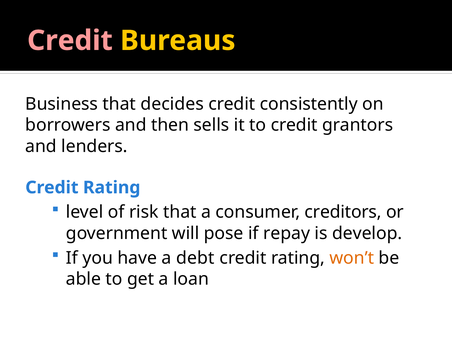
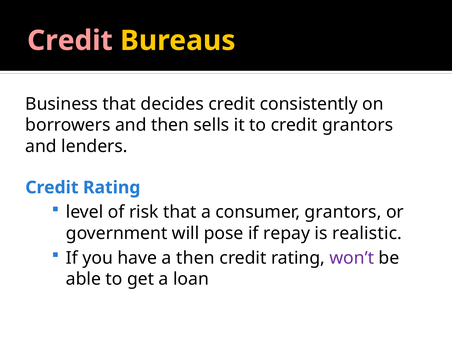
consumer creditors: creditors -> grantors (343, 212)
develop: develop -> realistic (367, 233)
a debt: debt -> then (195, 258)
won’t colour: orange -> purple (352, 258)
